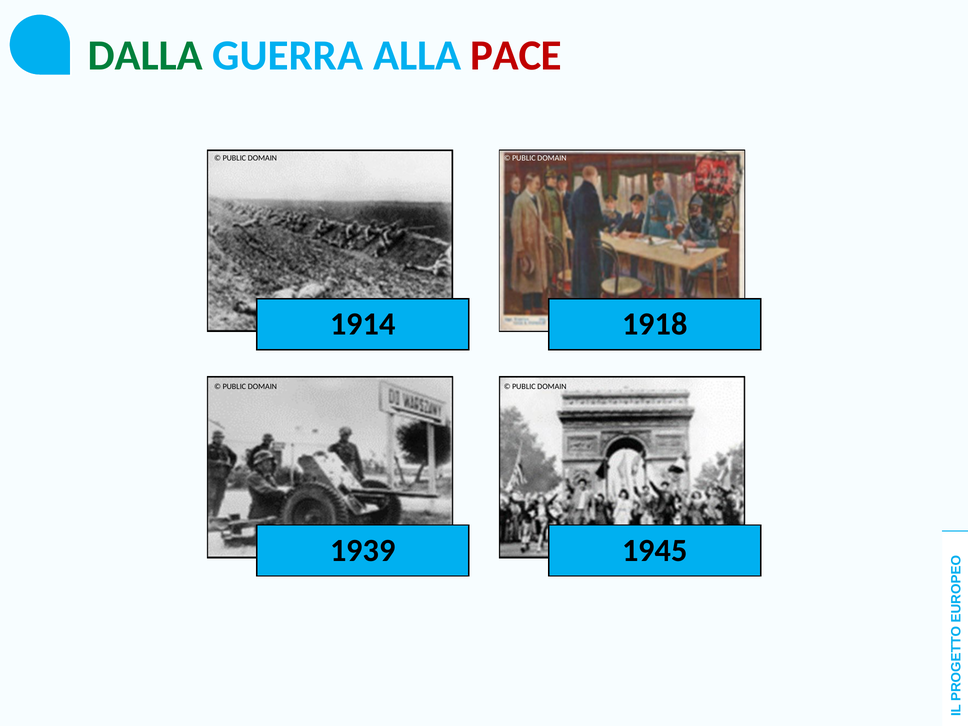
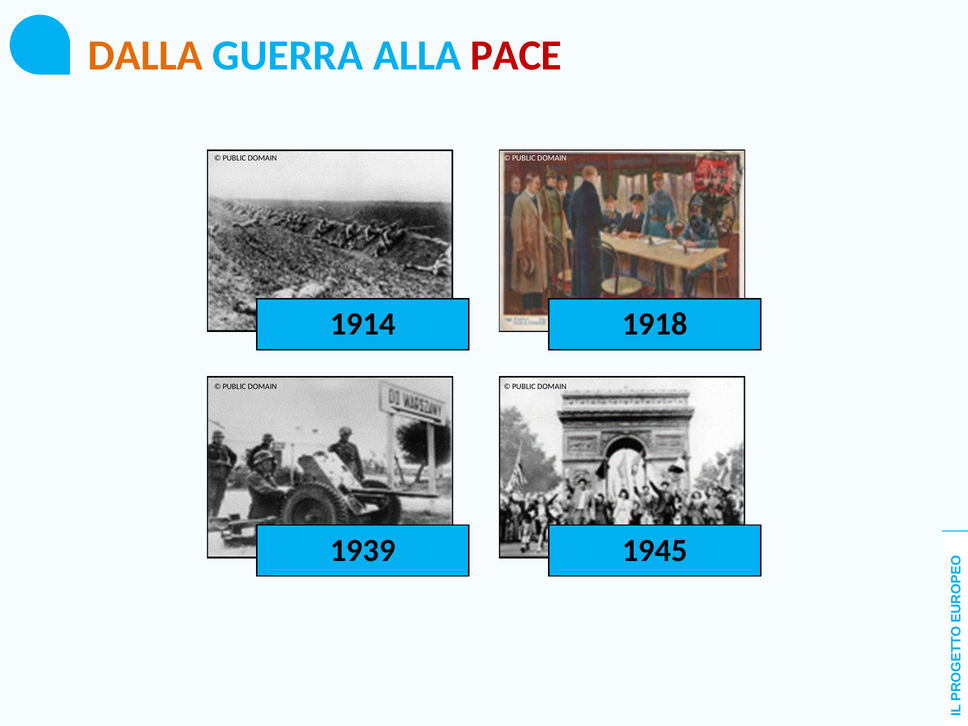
DALLA colour: green -> orange (145, 56)
